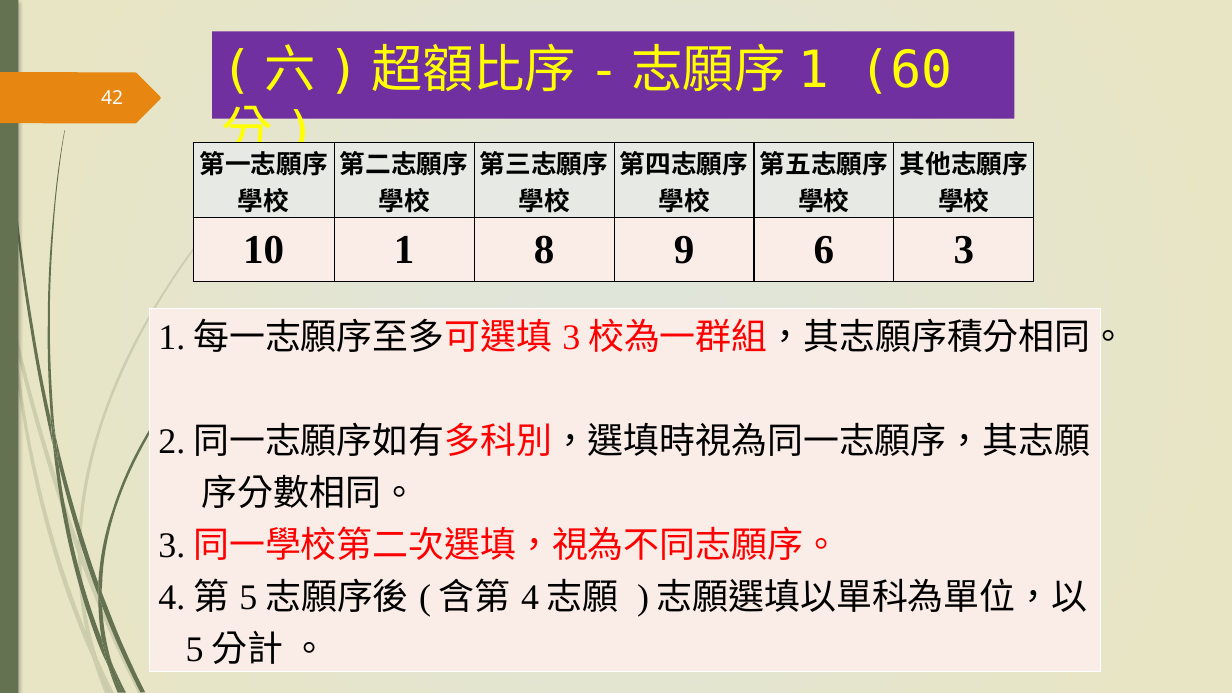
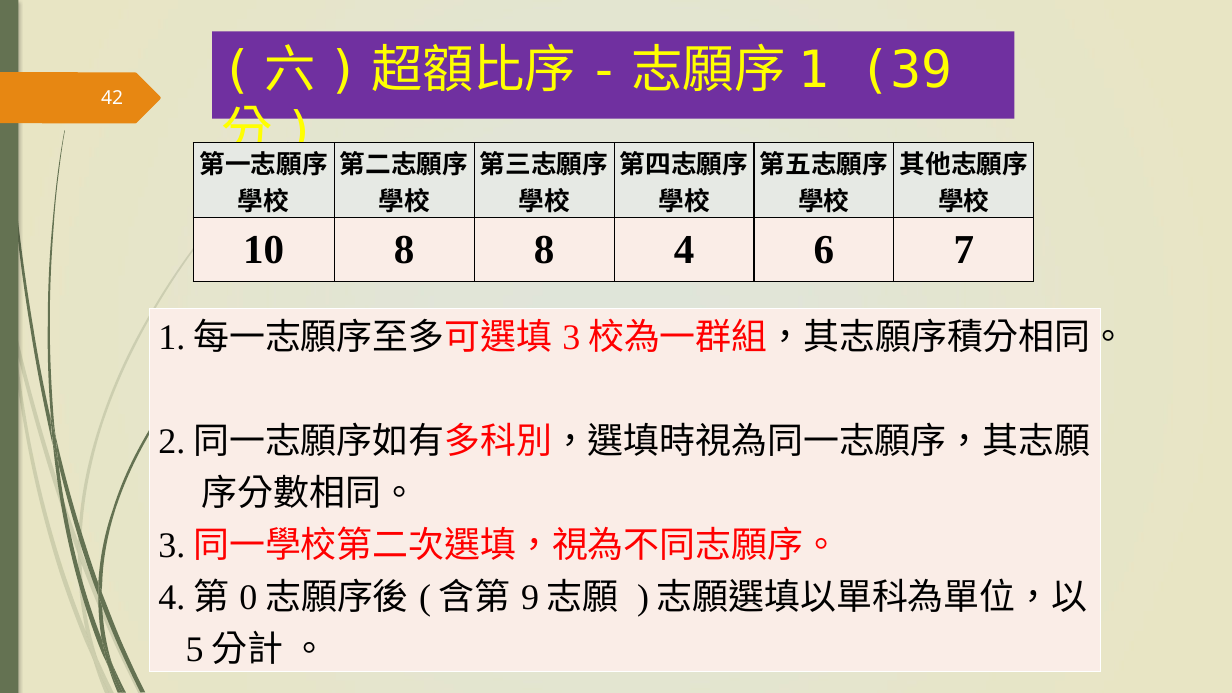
60: 60 -> 39 (906, 70)
10 1: 1 -> 8 (404, 250)
8 9: 9 -> 4 (684, 250)
6 3: 3 -> 7 (964, 250)
5: 5 -> 0 (248, 598)
4: 4 -> 9 (530, 598)
